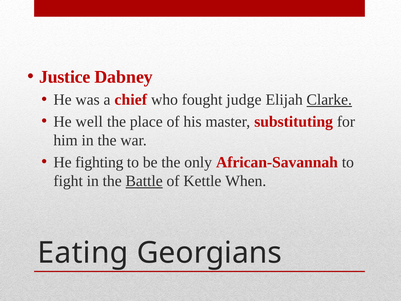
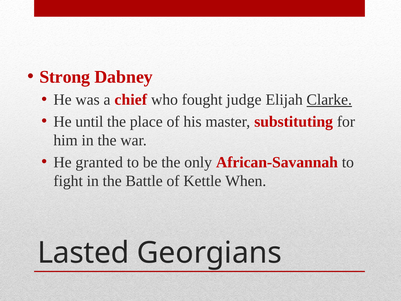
Justice: Justice -> Strong (65, 77)
well: well -> until (89, 122)
fighting: fighting -> granted (99, 162)
Battle underline: present -> none (144, 181)
Eating: Eating -> Lasted (83, 253)
